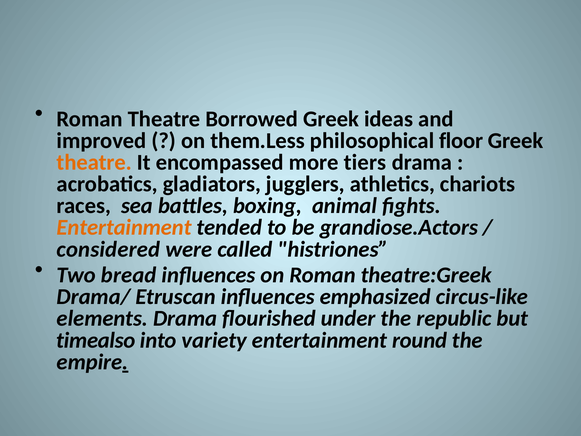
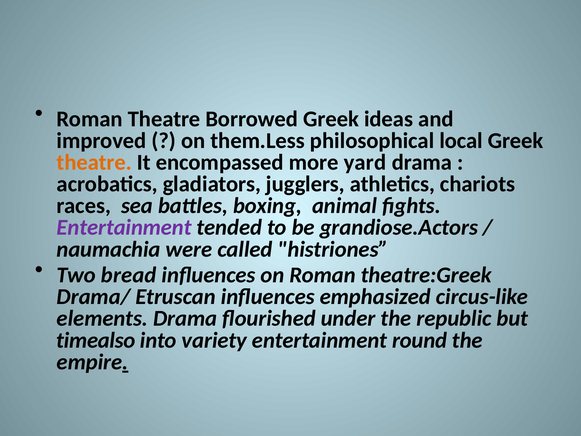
floor: floor -> local (461, 141)
tiers: tiers -> yard (365, 162)
Entertainment colour: orange -> purple (124, 227)
considered: considered -> naumachia (109, 249)
